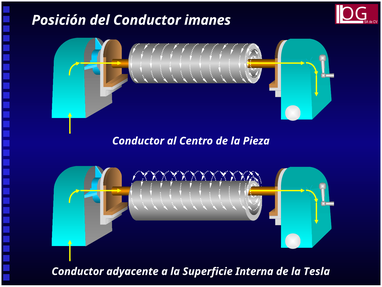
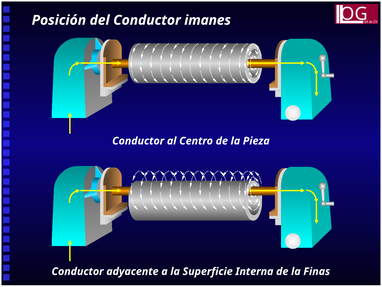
Tesla: Tesla -> Finas (317, 271)
